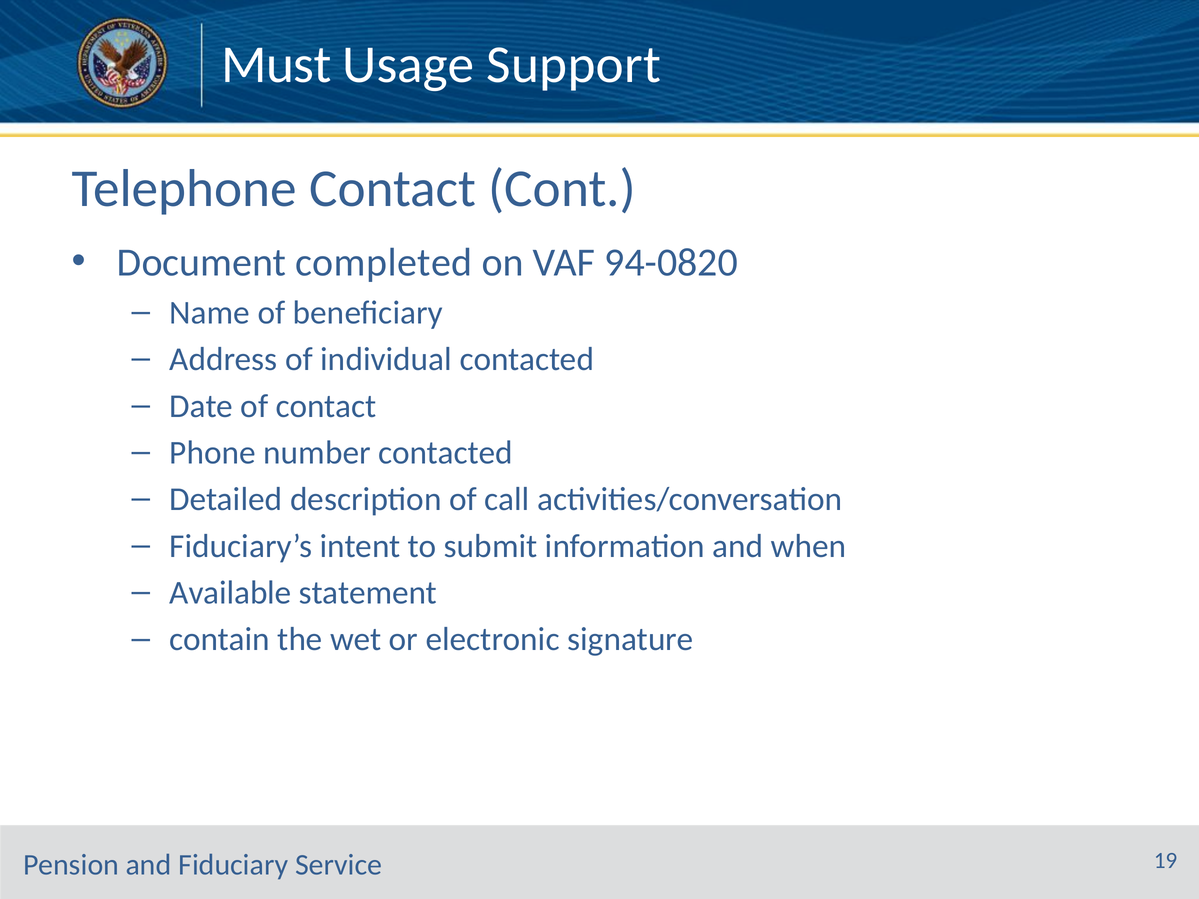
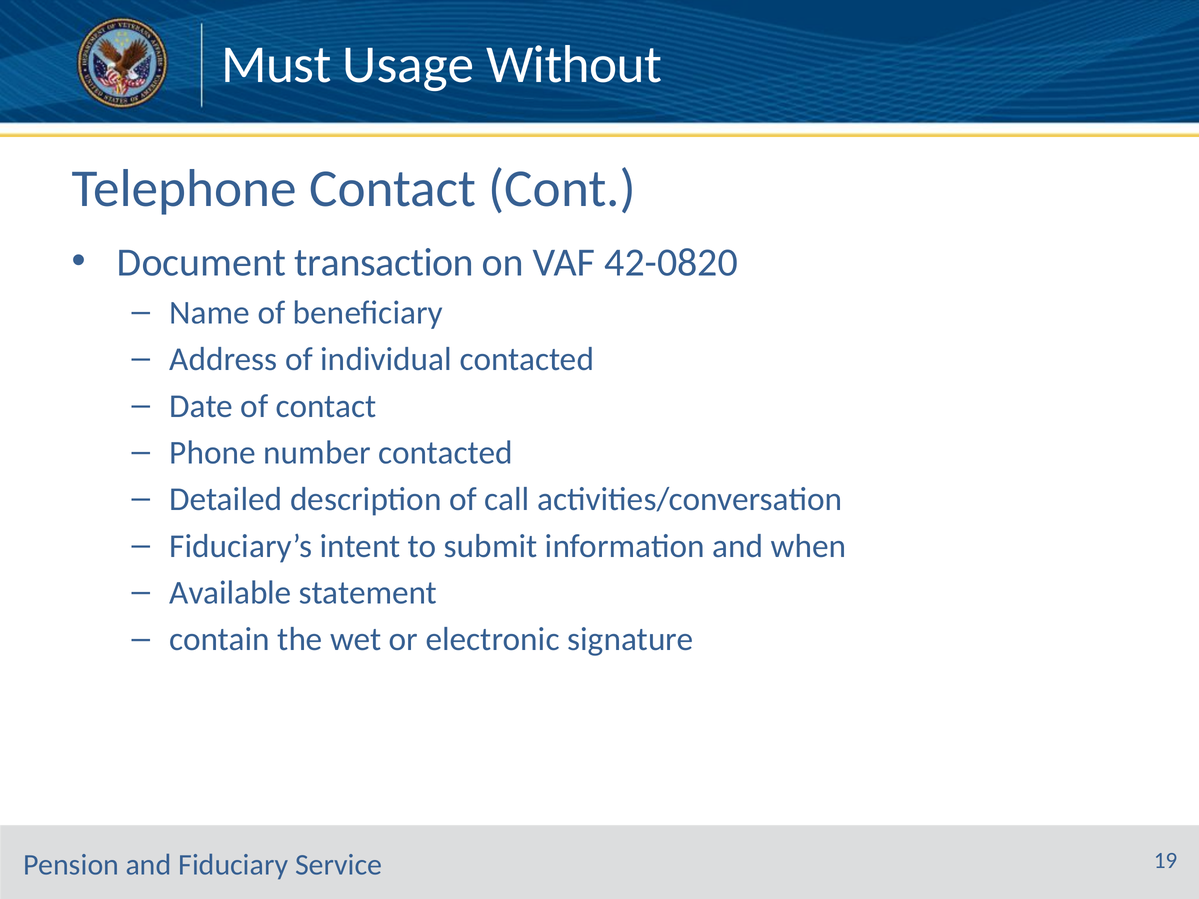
Support: Support -> Without (574, 65)
completed: completed -> transaction (384, 263)
94-0820: 94-0820 -> 42-0820 (671, 263)
